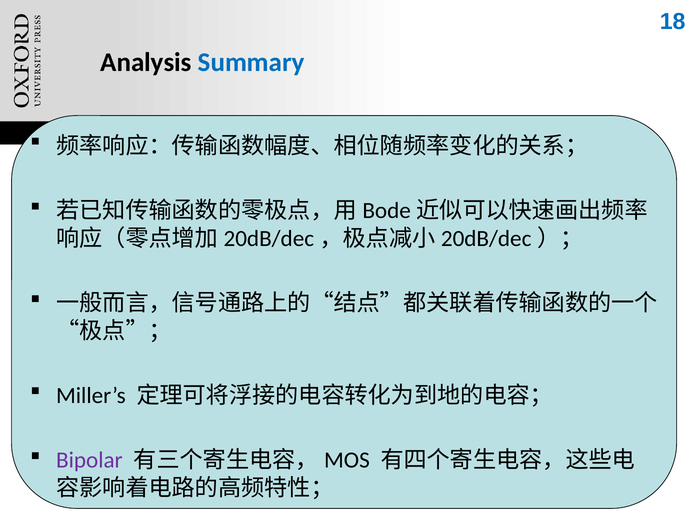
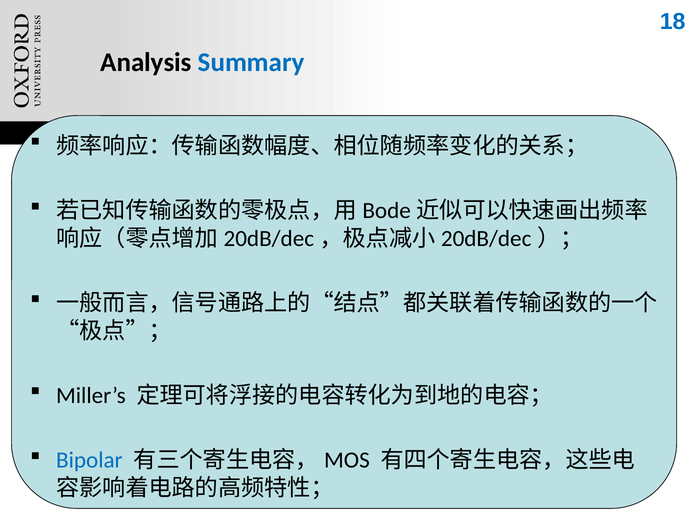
Bipolar colour: purple -> blue (89, 461)
